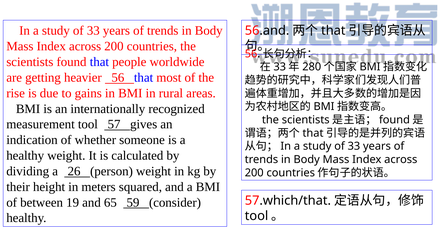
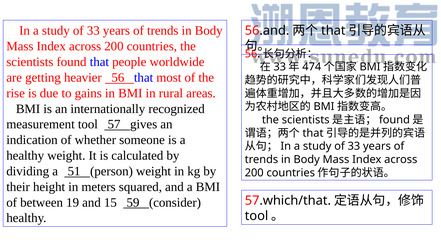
280: 280 -> 474 (312, 67)
26: 26 -> 51 (74, 171)
65: 65 -> 15 (110, 202)
